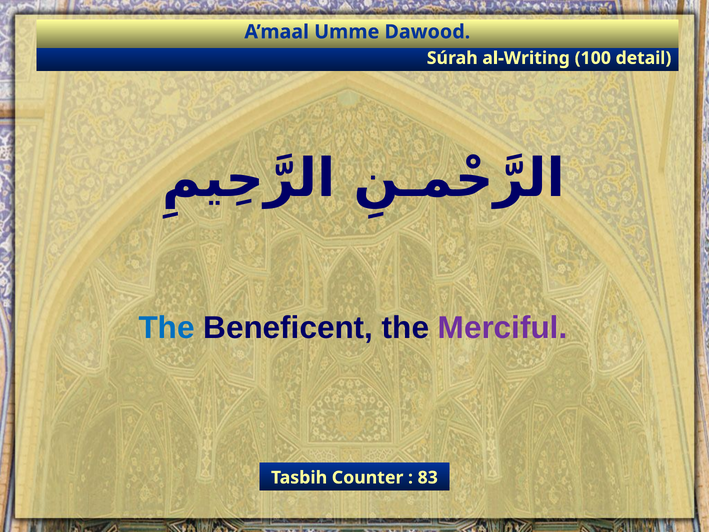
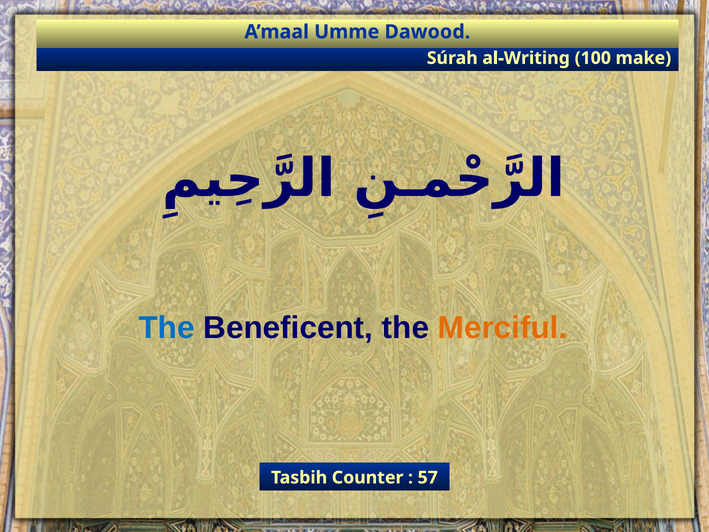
detail: detail -> make (643, 58)
Merciful colour: purple -> orange (503, 328)
83: 83 -> 57 (428, 477)
